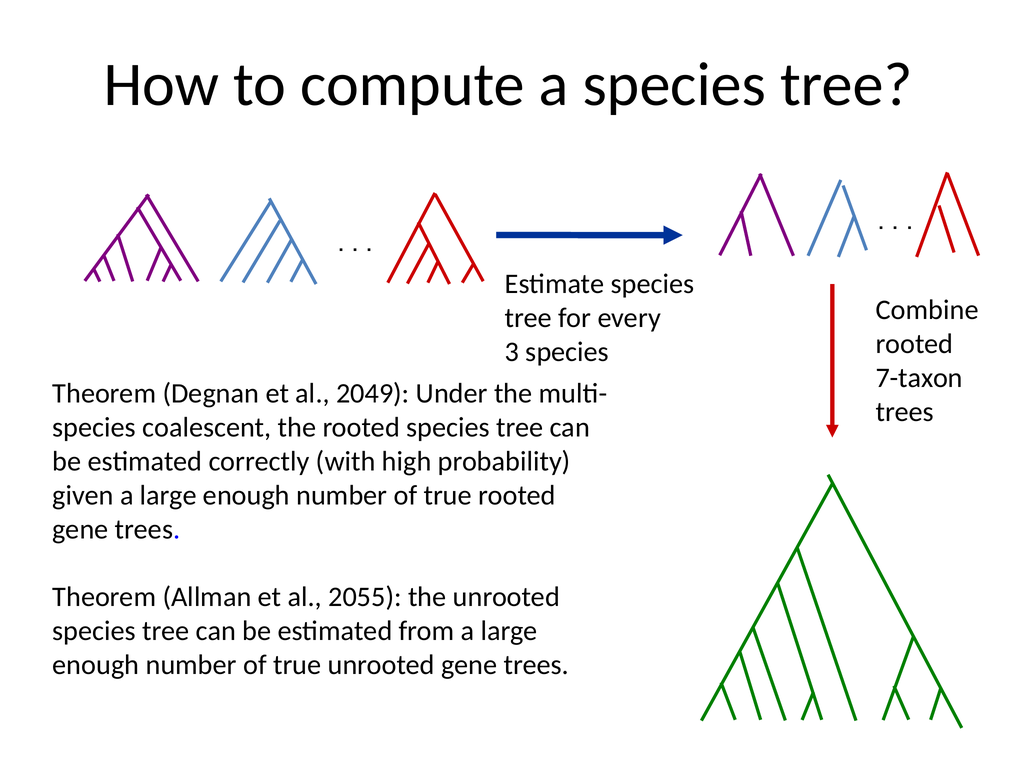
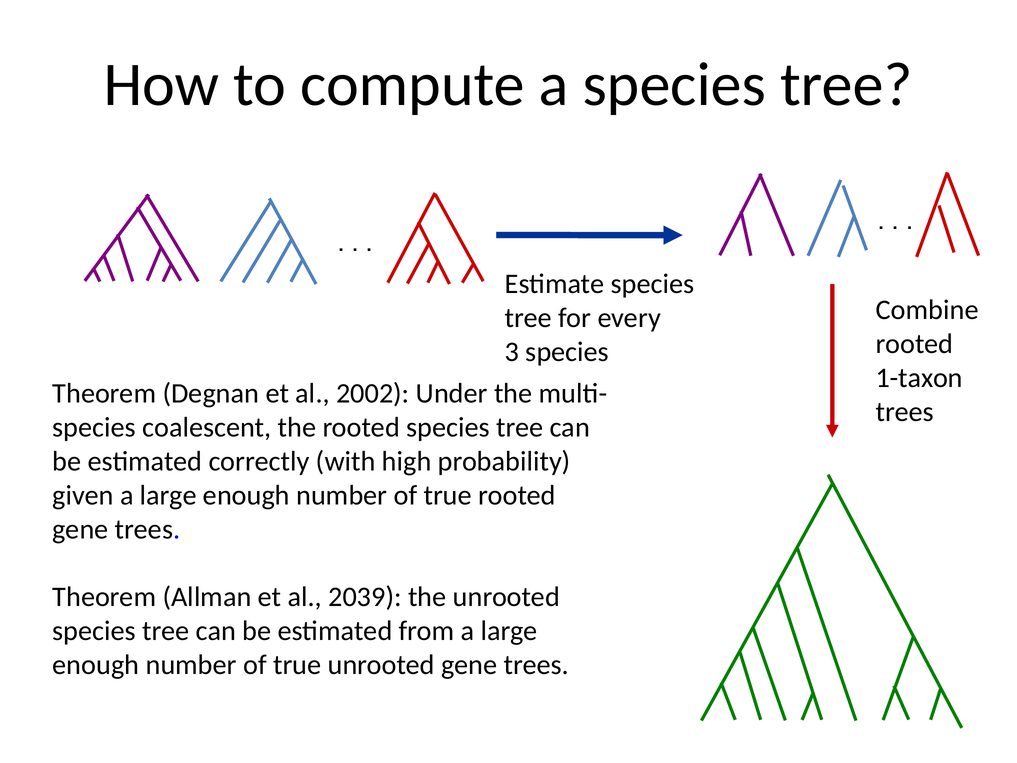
7-taxon: 7-taxon -> 1-taxon (919, 378)
2049: 2049 -> 2002 (373, 393)
2055: 2055 -> 2039 (365, 597)
